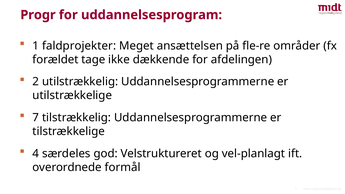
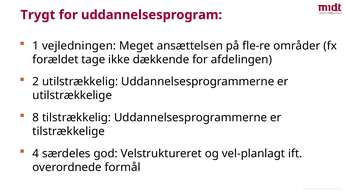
Progr: Progr -> Trygt (38, 15)
faldprojekter: faldprojekter -> vejledningen (79, 46)
7: 7 -> 8 (36, 118)
